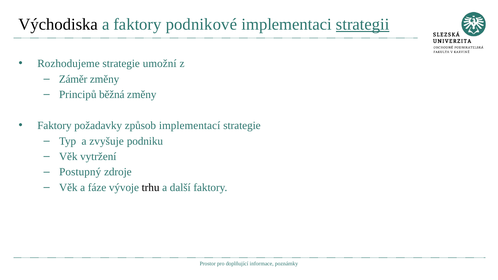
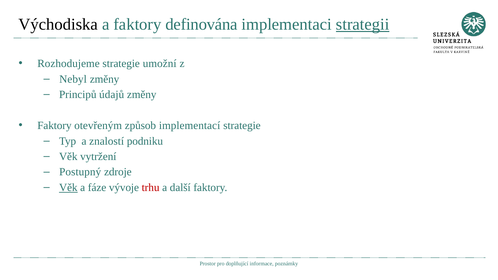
podnikové: podnikové -> definována (202, 24)
Záměr: Záměr -> Nebyl (73, 79)
běžná: běžná -> údajů (112, 95)
požadavky: požadavky -> otevřeným (98, 126)
zvyšuje: zvyšuje -> znalostí (107, 141)
Věk underline: none -> present (68, 188)
trhu colour: black -> red (151, 188)
